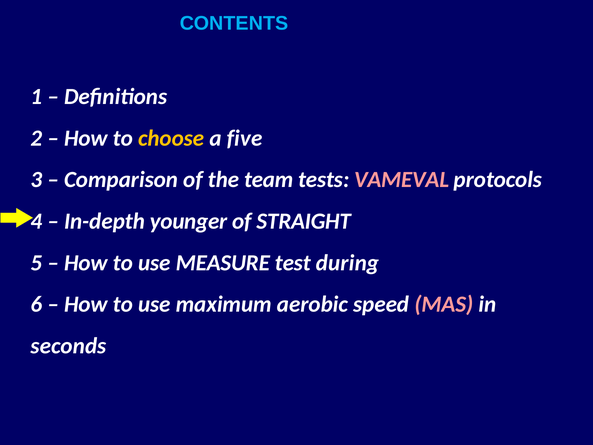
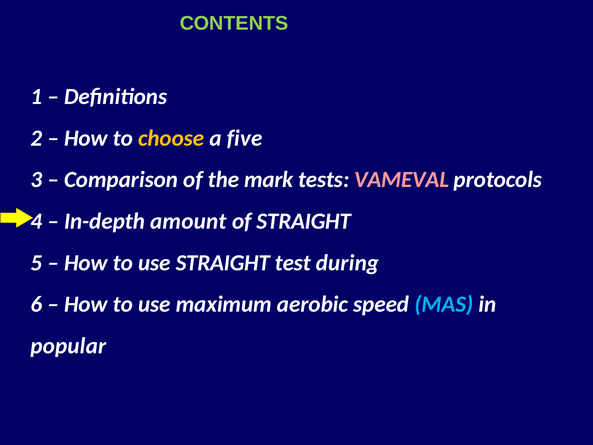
CONTENTS colour: light blue -> light green (234, 23)
team: team -> mark (269, 180)
younger: younger -> amount (188, 221)
use MEASURE: MEASURE -> STRAIGHT (223, 263)
MAS colour: pink -> light blue (444, 304)
seconds: seconds -> popular (68, 346)
